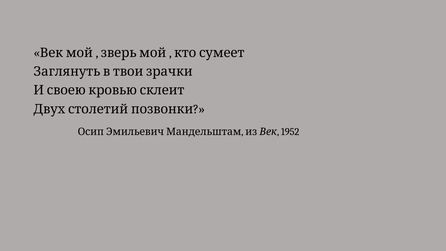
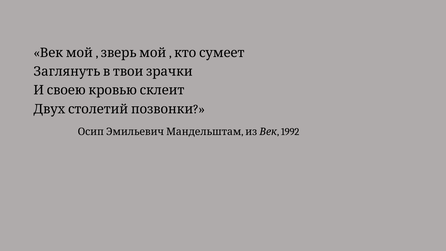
1952: 1952 -> 1992 (290, 132)
